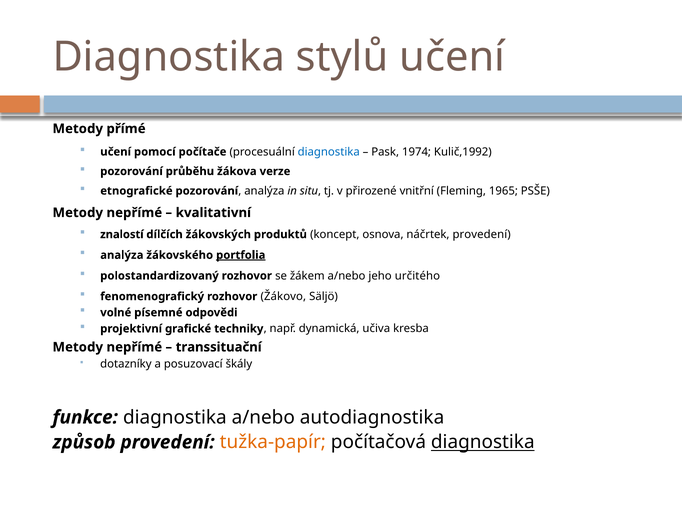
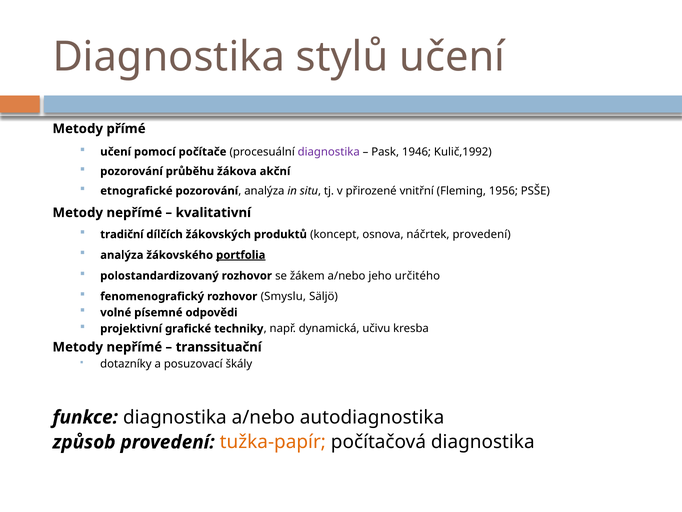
diagnostika colour: blue -> purple (329, 152)
1974: 1974 -> 1946 (417, 152)
verze: verze -> akční (275, 171)
1965: 1965 -> 1956 (503, 191)
znalostí: znalostí -> tradiční (122, 234)
Žákovo: Žákovo -> Smyslu (283, 296)
učiva: učiva -> učivu (376, 328)
diagnostika underline: present -> none (483, 442)
